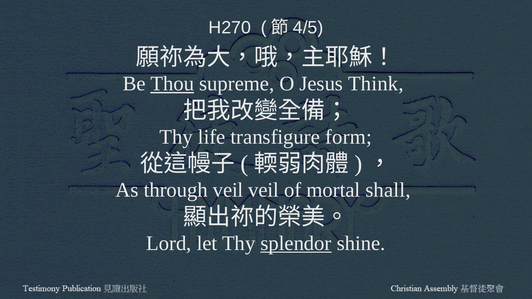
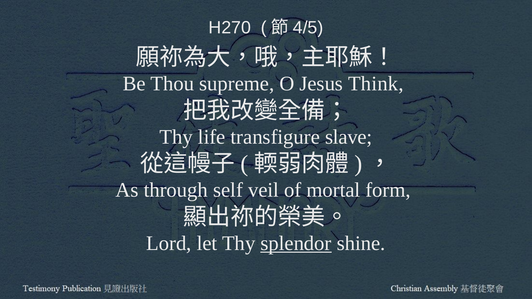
Thou underline: present -> none (172, 84)
form: form -> slave (349, 137)
through veil: veil -> self (228, 190)
shall: shall -> form (388, 190)
